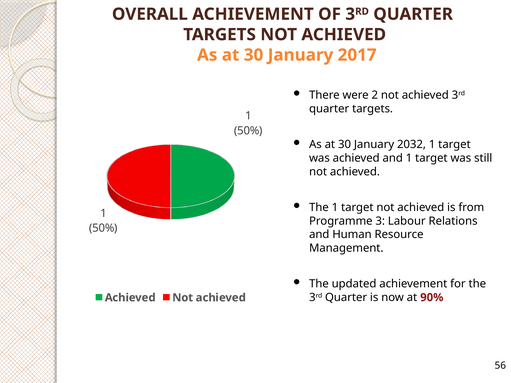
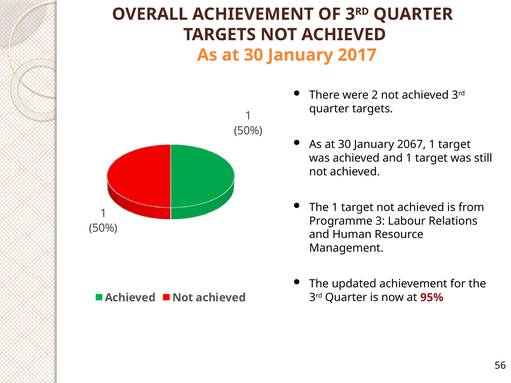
2032: 2032 -> 2067 (411, 145)
90%: 90% -> 95% (432, 298)
